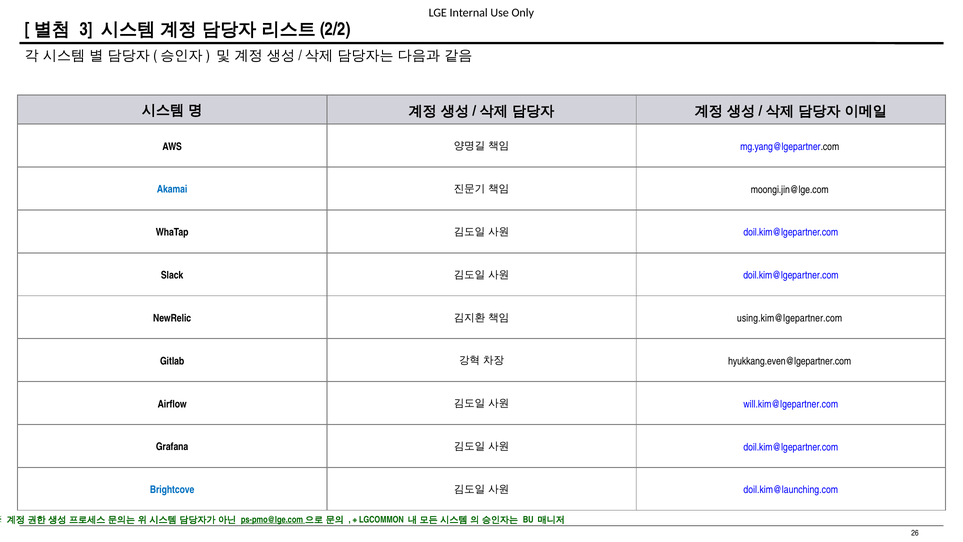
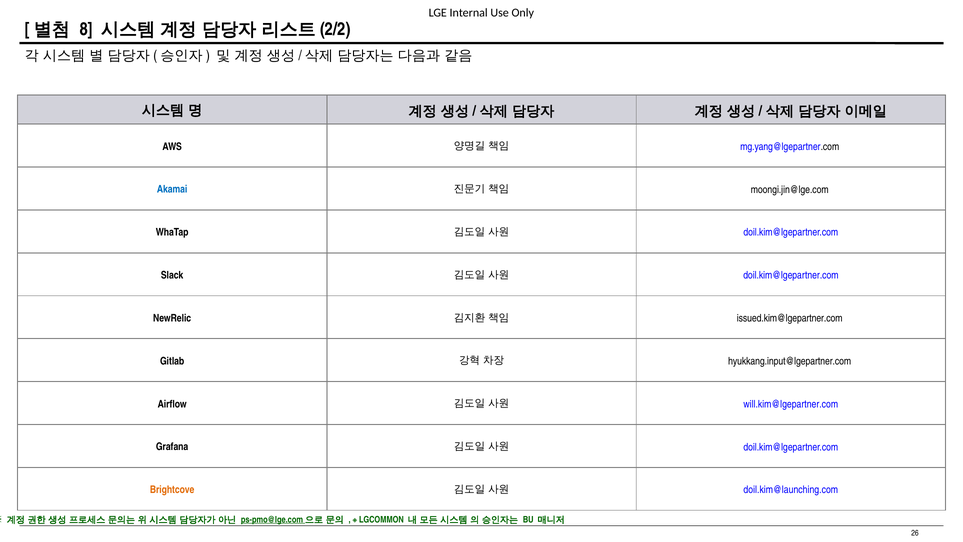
3: 3 -> 8 (86, 29)
using.kim@lgepartner.com: using.kim@lgepartner.com -> issued.kim@lgepartner.com (790, 318)
hyukkang.even@lgepartner.com: hyukkang.even@lgepartner.com -> hyukkang.input@lgepartner.com (790, 361)
Brightcove colour: blue -> orange (172, 490)
